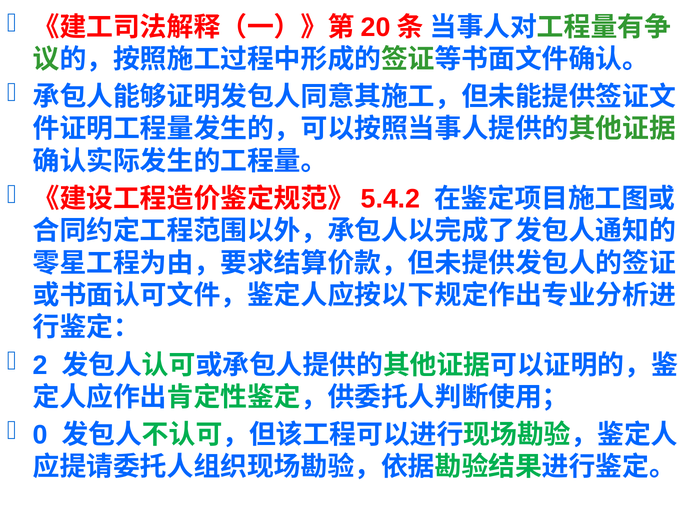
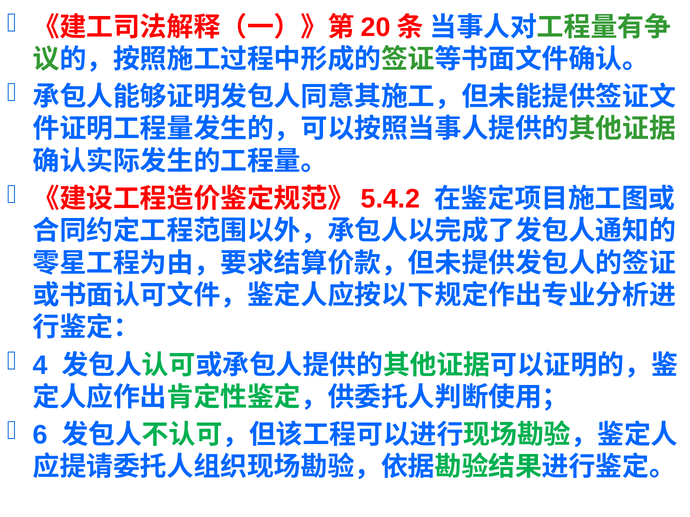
2: 2 -> 4 (40, 366)
0: 0 -> 6 (40, 435)
